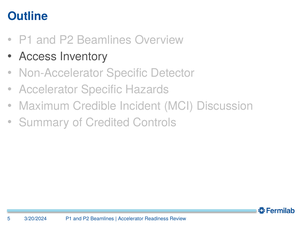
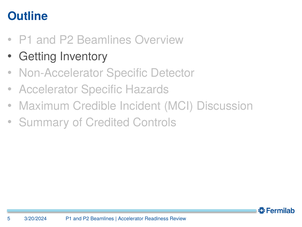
Access: Access -> Getting (38, 56)
